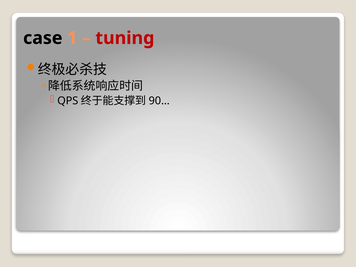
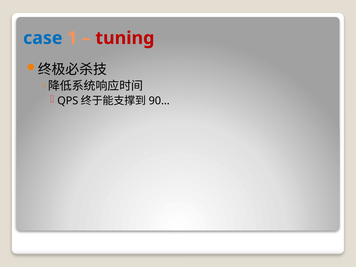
case colour: black -> blue (43, 38)
